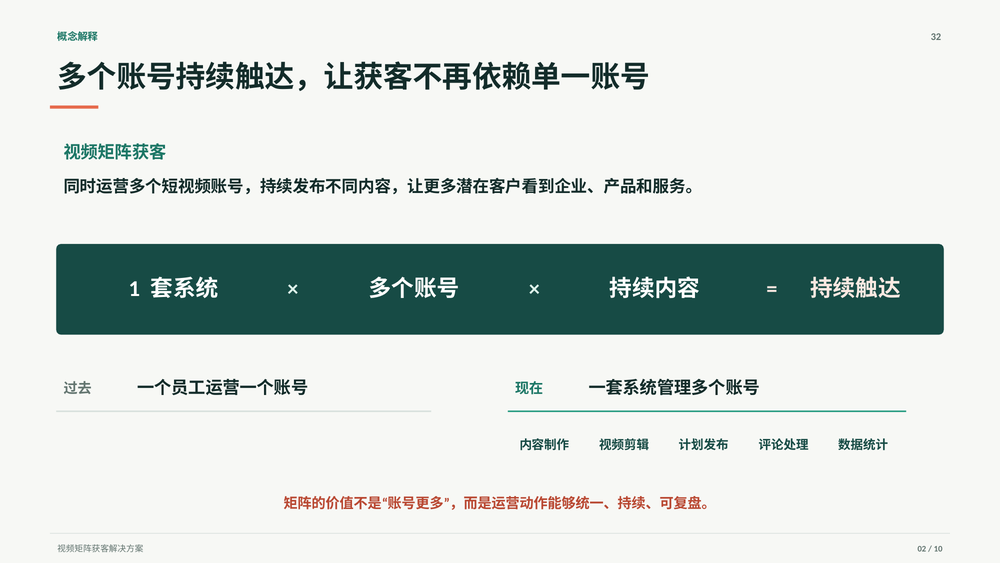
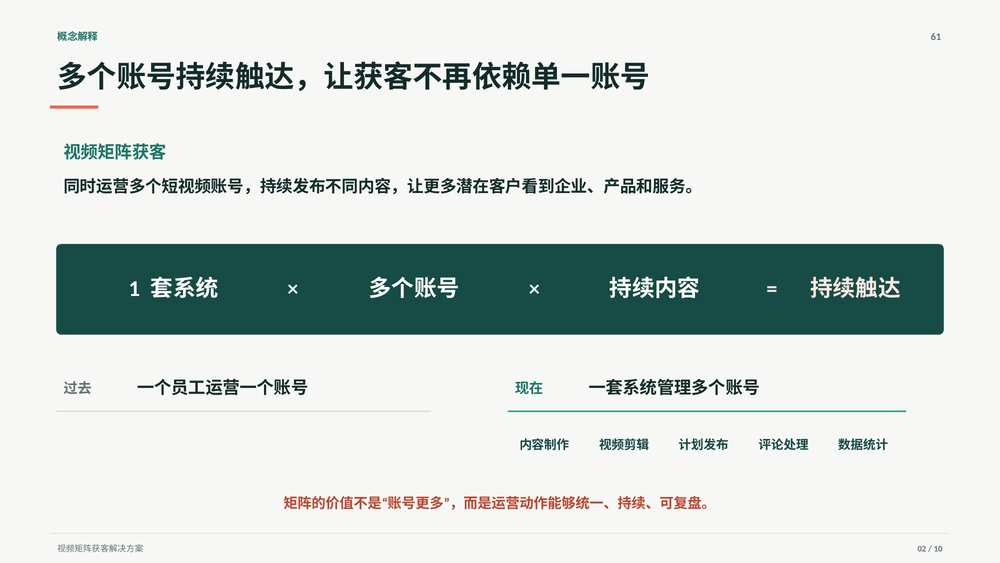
32: 32 -> 61 (936, 37)
